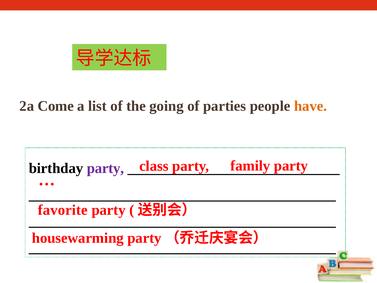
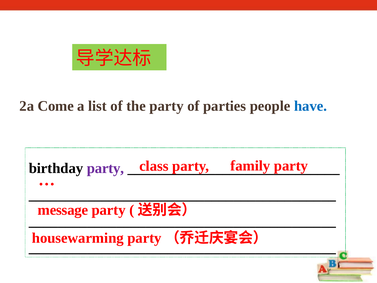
the going: going -> party (167, 106)
have colour: orange -> blue (311, 106)
favorite: favorite -> message (63, 210)
